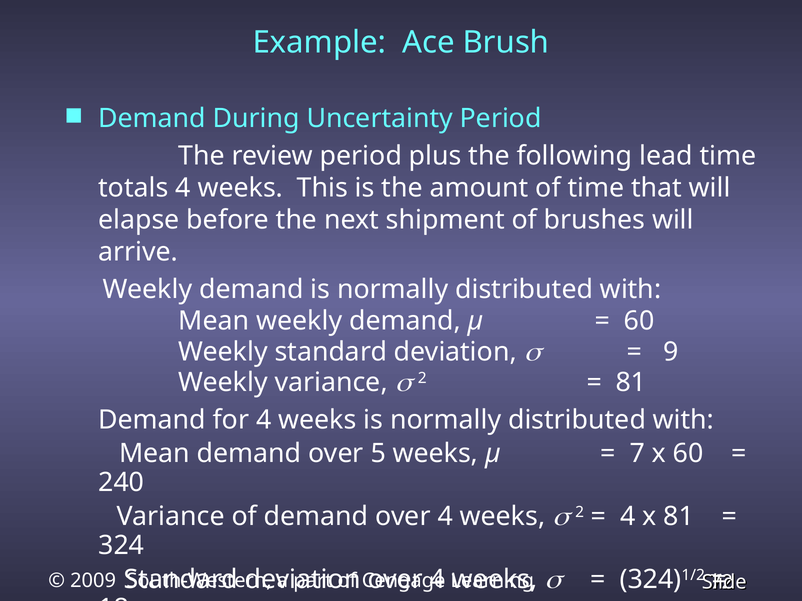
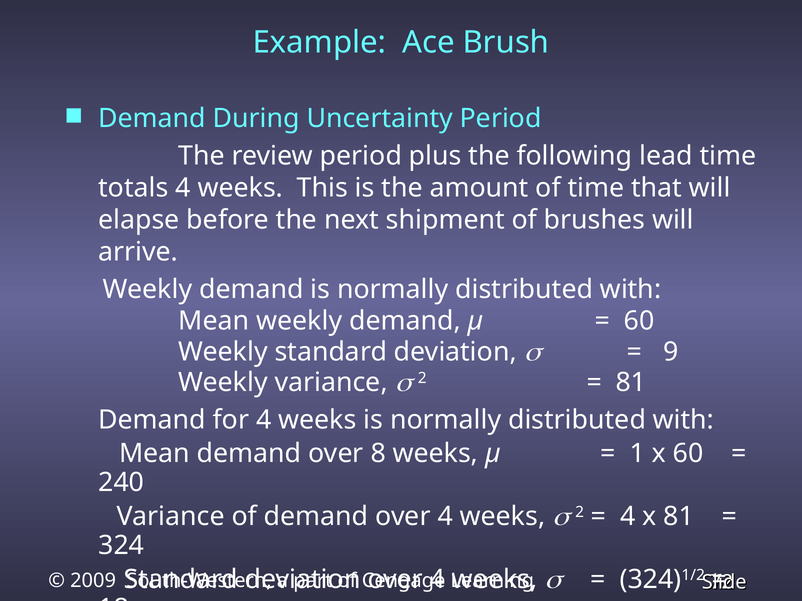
5: 5 -> 8 (378, 454)
7: 7 -> 1 (637, 454)
